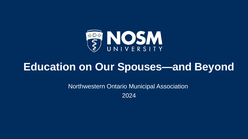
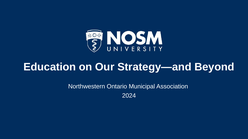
Spouses—and: Spouses—and -> Strategy—and (154, 67)
